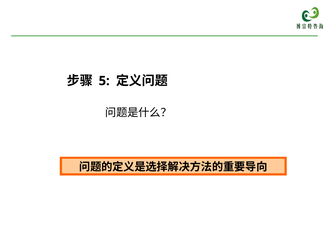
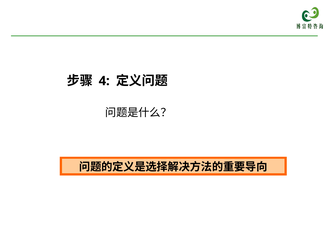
5: 5 -> 4 (104, 81)
